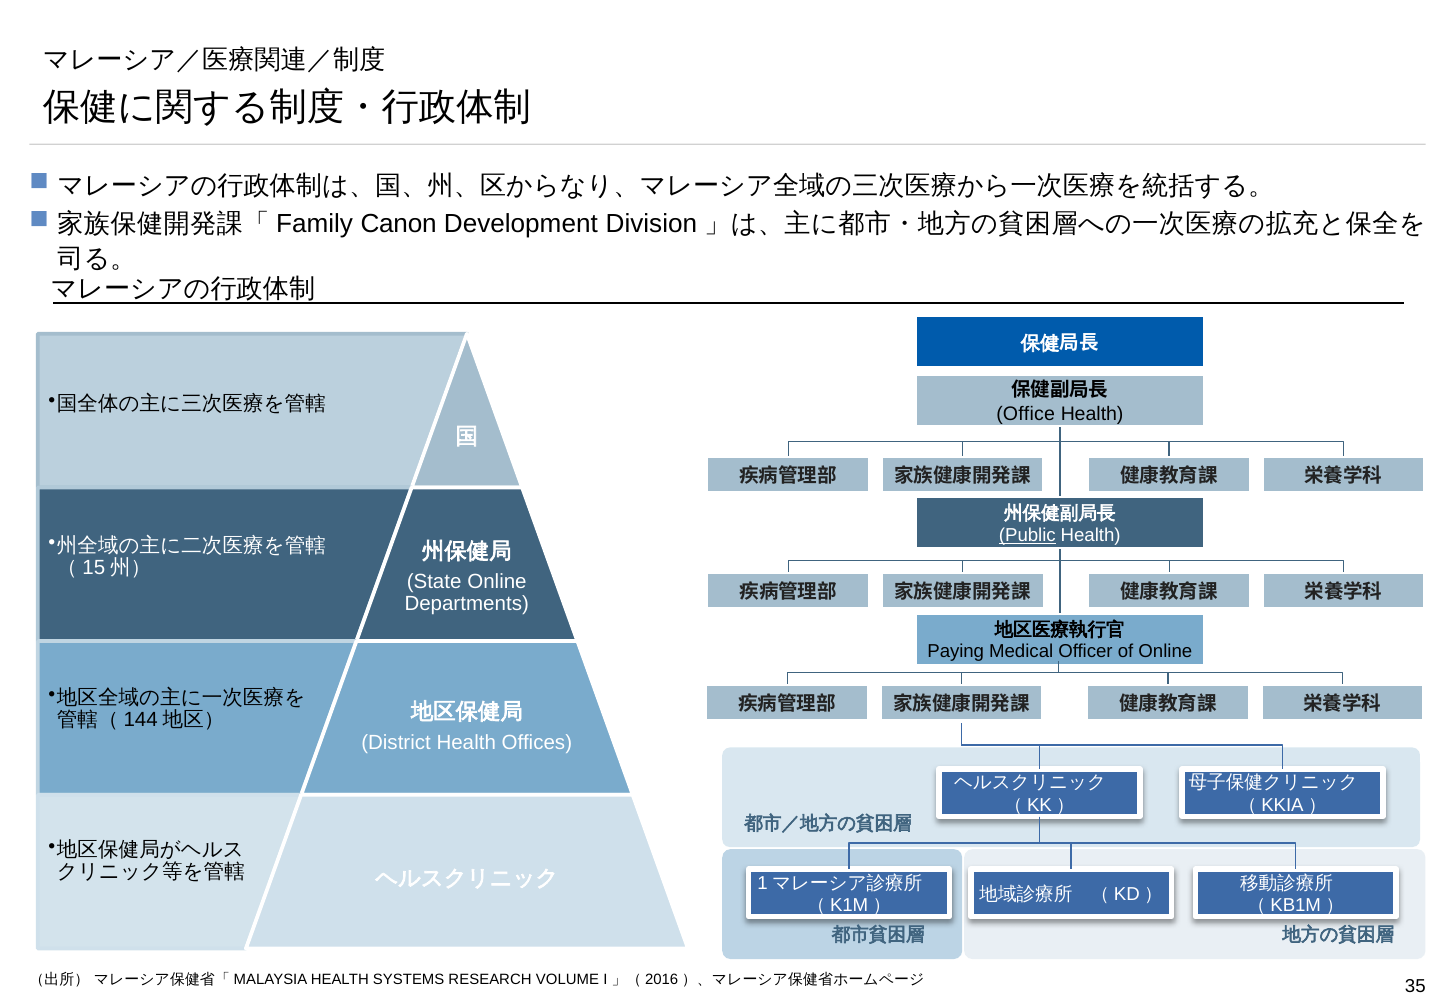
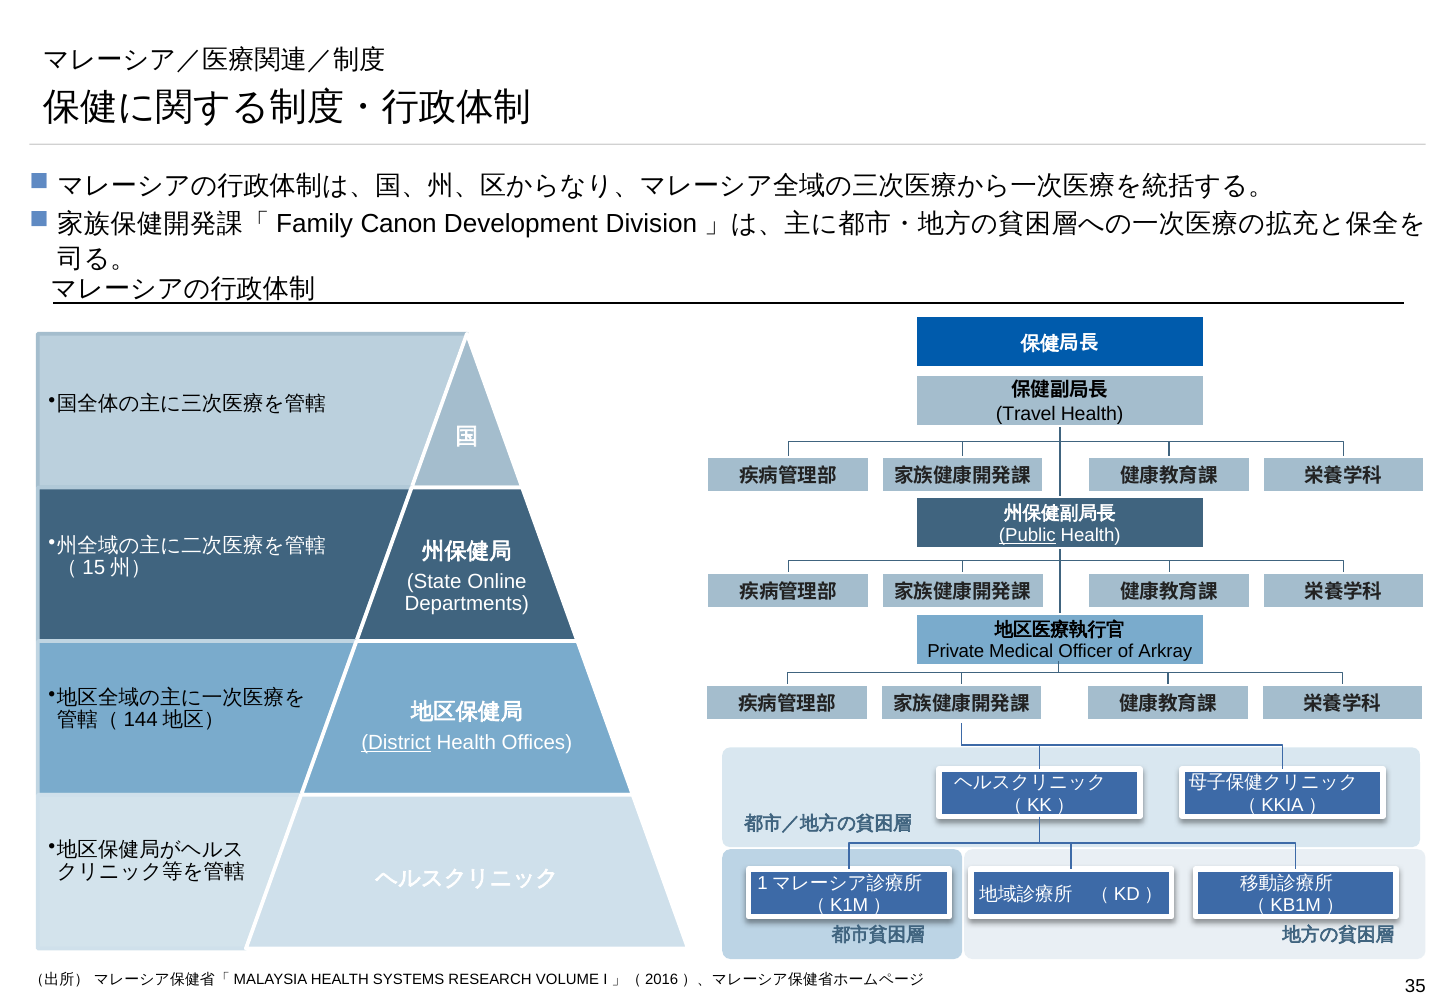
Office: Office -> Travel (1026, 413)
Paying: Paying -> Private (956, 651)
of Online: Online -> Arkray (1165, 651)
District underline: none -> present (396, 742)
